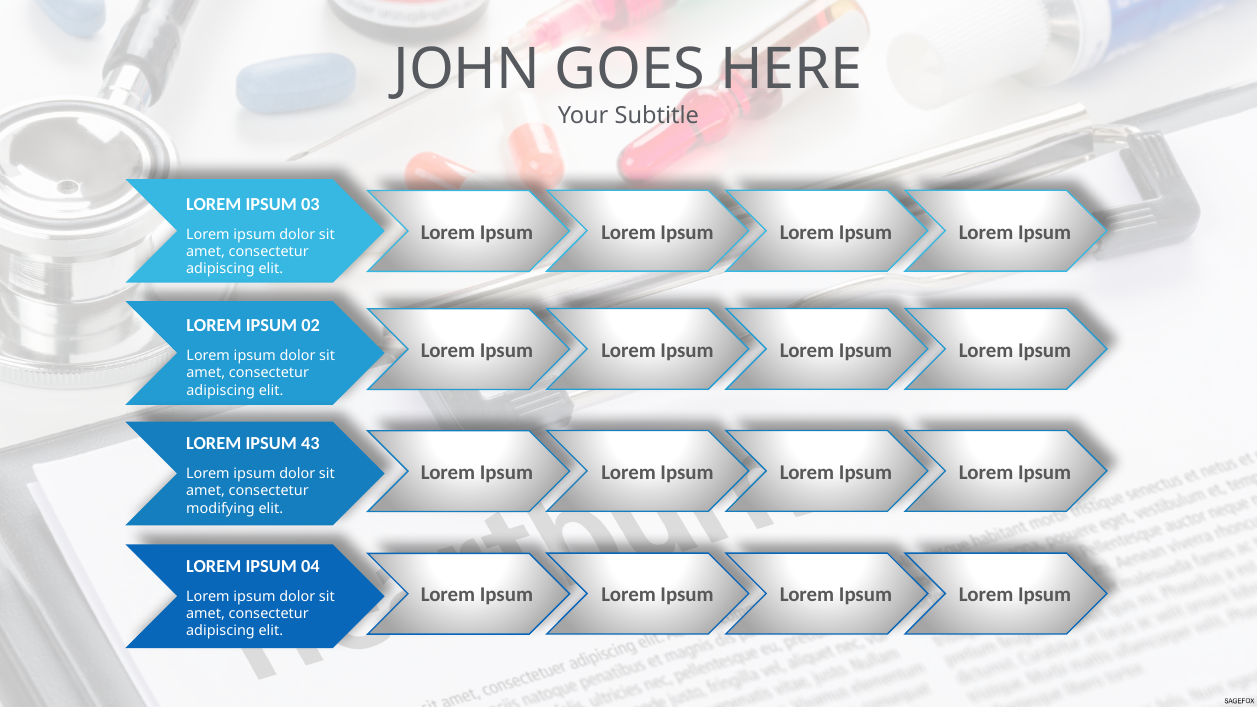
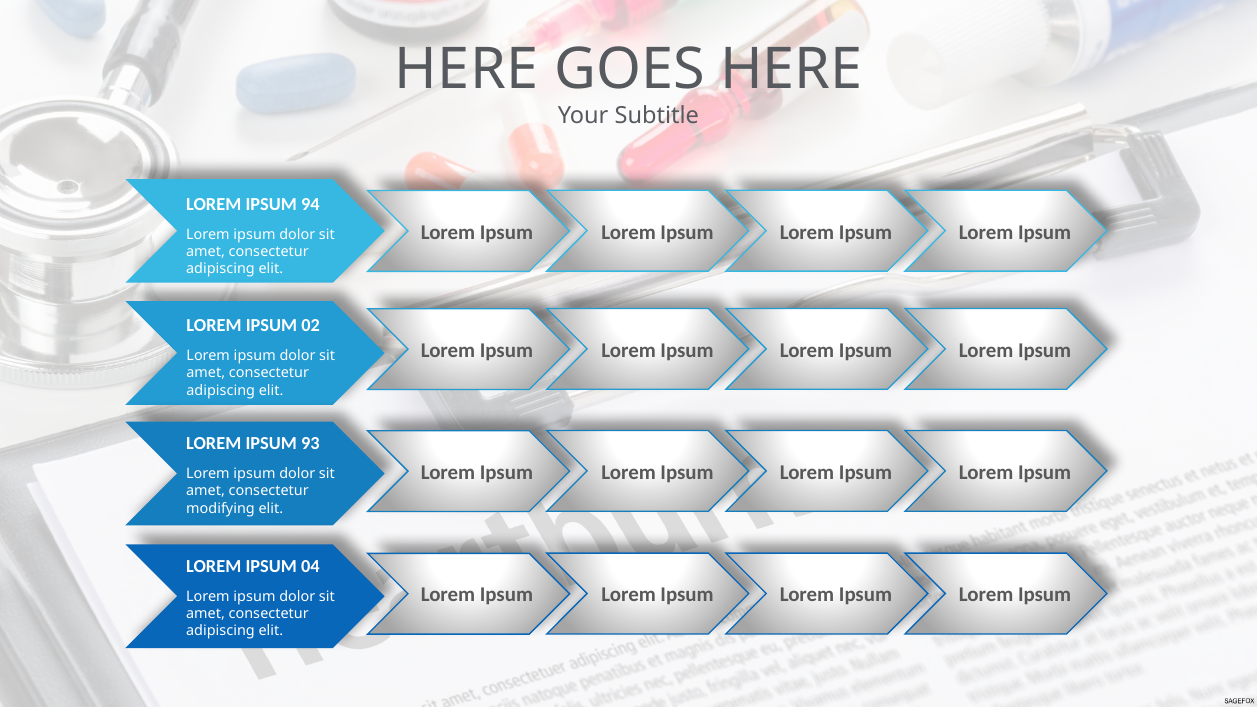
JOHN: JOHN -> HERE (466, 70)
03: 03 -> 94 (310, 204)
43: 43 -> 93 (310, 444)
